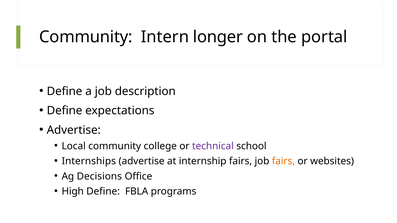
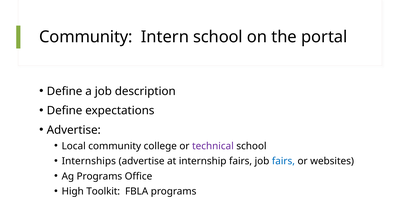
Intern longer: longer -> school (218, 37)
fairs colour: orange -> blue (283, 161)
Ag Decisions: Decisions -> Programs (99, 177)
High Define: Define -> Toolkit (103, 192)
